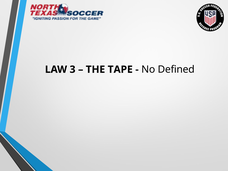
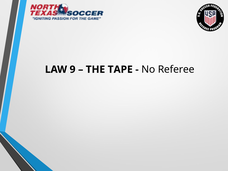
3: 3 -> 9 (73, 69)
Defined: Defined -> Referee (176, 69)
